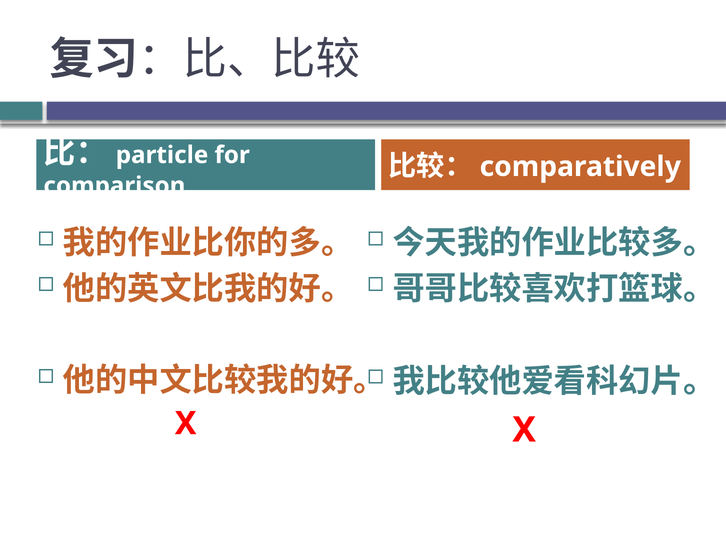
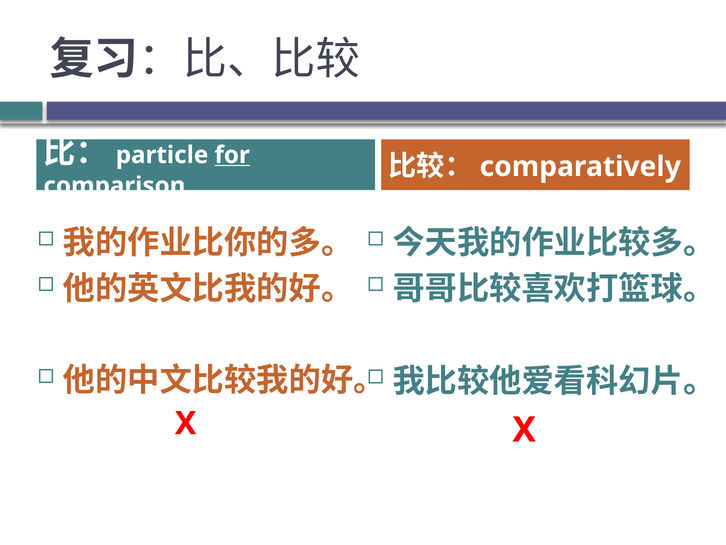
for underline: none -> present (232, 155)
